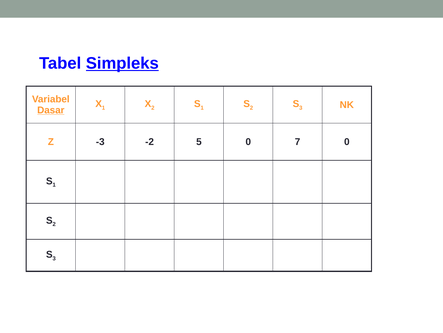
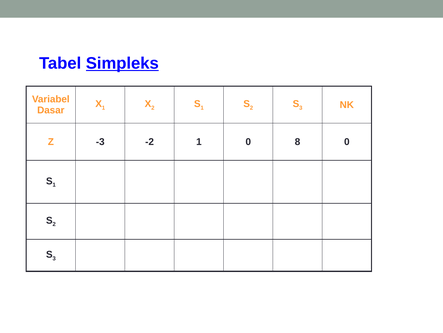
Dasar underline: present -> none (51, 110)
-2 5: 5 -> 1 (199, 142)
7: 7 -> 8 (298, 142)
